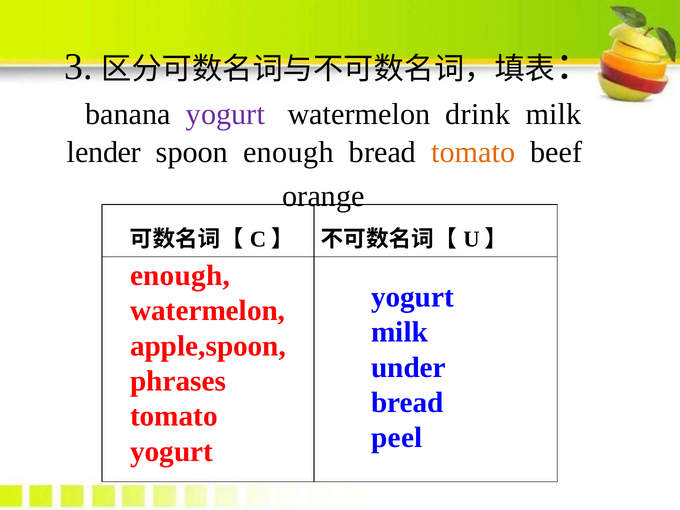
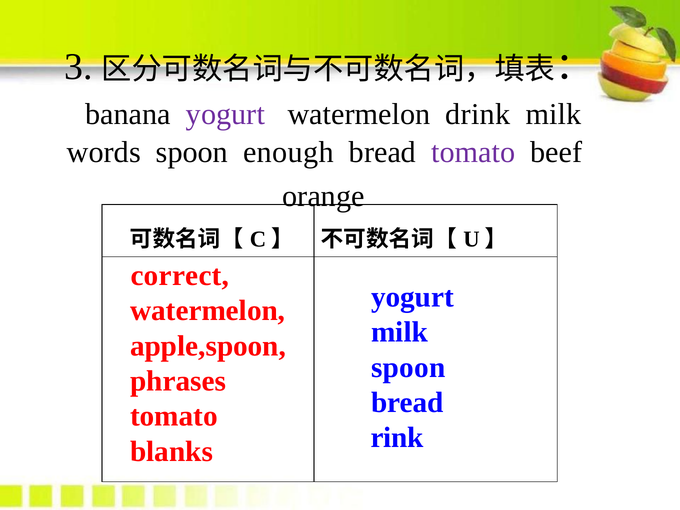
lender: lender -> words (104, 152)
tomato colour: orange -> purple (473, 152)
enough: enough -> correct (180, 276)
under: under -> spoon (408, 367)
peel: peel -> rink (397, 438)
yogurt: yogurt -> blanks (172, 451)
